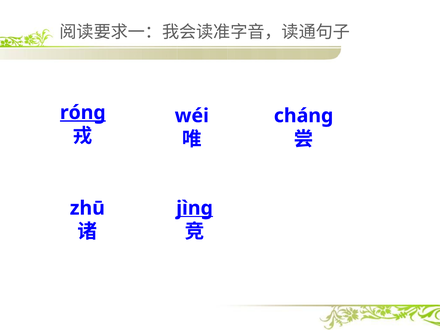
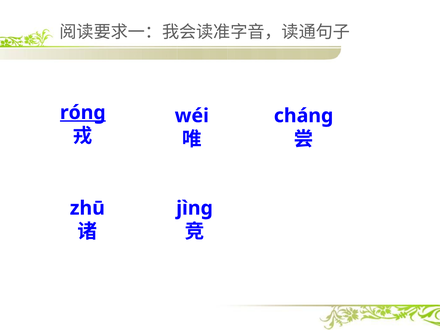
jìnɡ underline: present -> none (195, 208)
